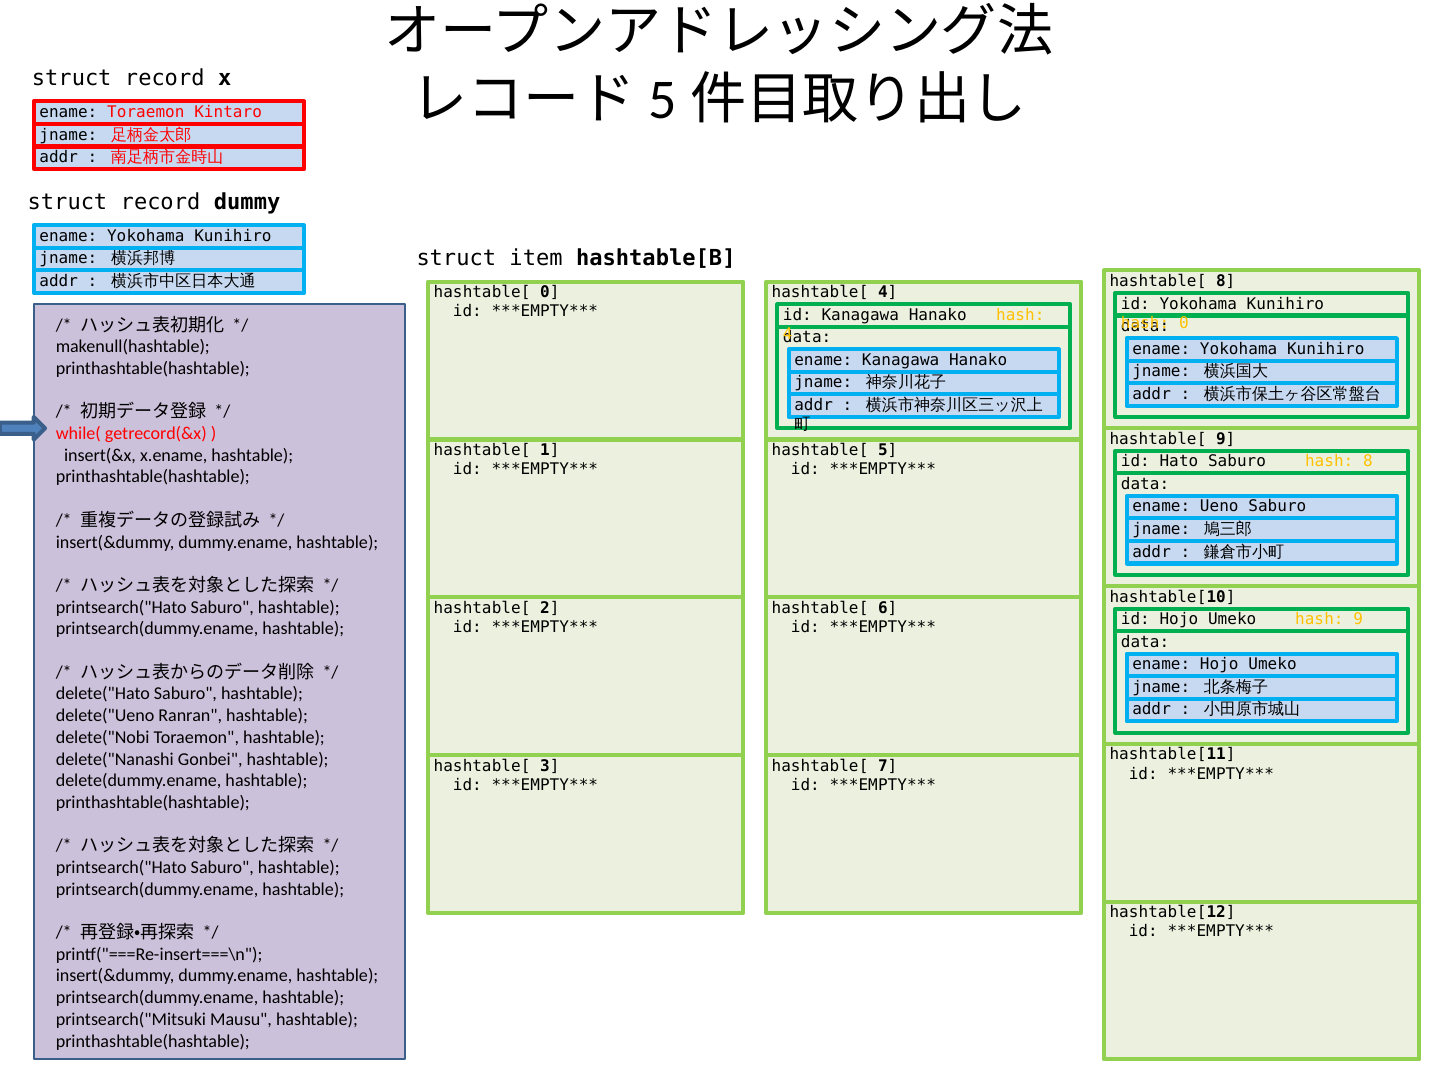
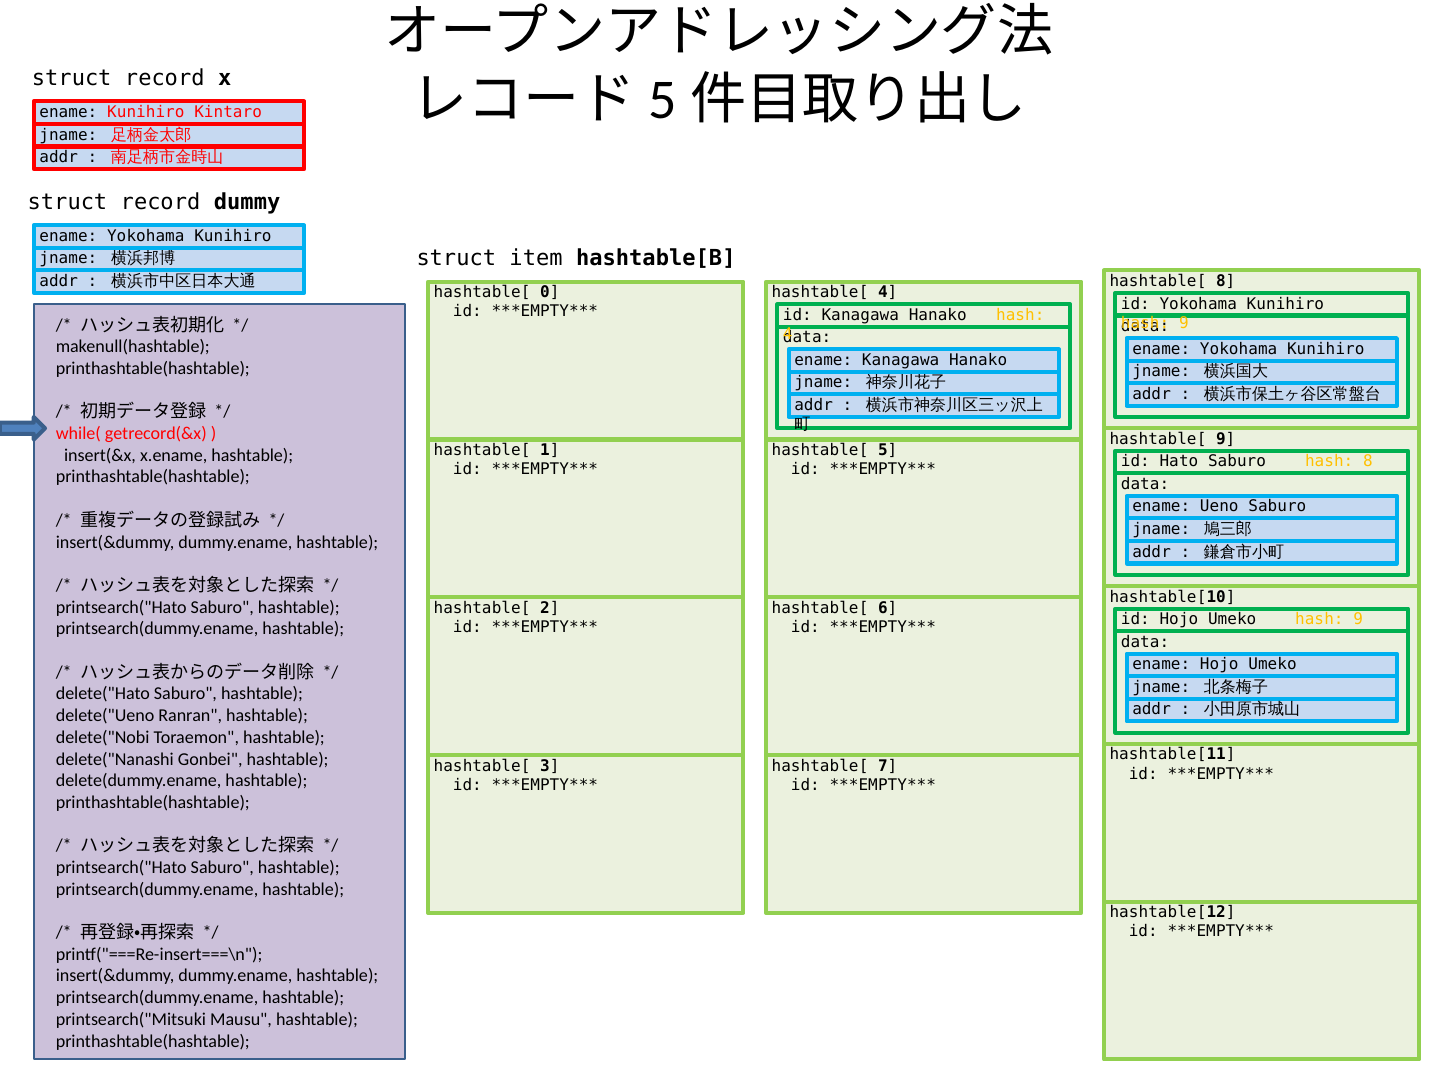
ename Toraemon: Toraemon -> Kunihiro (146, 112)
0: 0 -> 9 (1184, 323)
